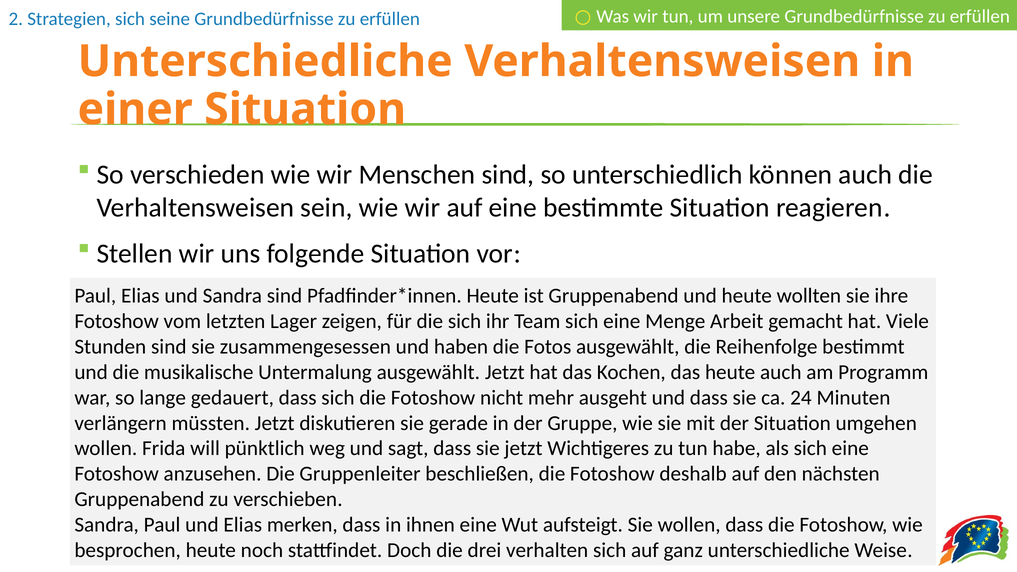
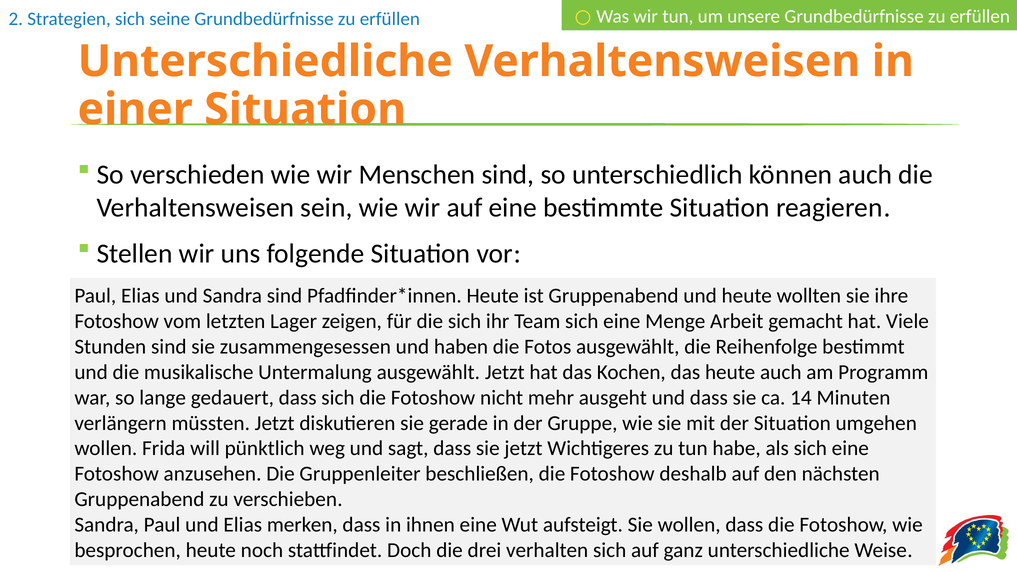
24: 24 -> 14 (801, 398)
